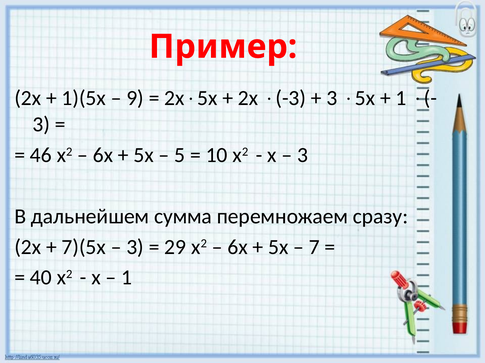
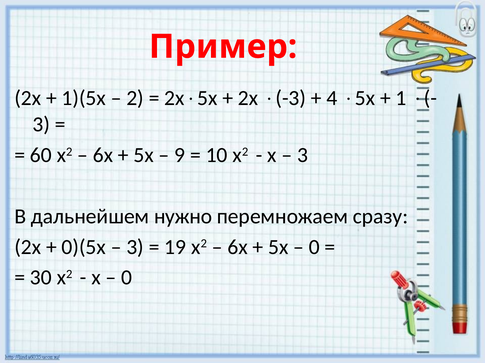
9: 9 -> 2 (135, 98)
3: 3 -> 4 (332, 98)
46: 46 -> 60 (41, 155)
5: 5 -> 9 (180, 155)
сумма: сумма -> нужно (183, 217)
7)(5х: 7)(5х -> 0)(5х (84, 247)
29: 29 -> 19 (175, 247)
7: 7 -> 0 (314, 247)
40: 40 -> 30 (41, 278)
1: 1 -> 0 (127, 278)
